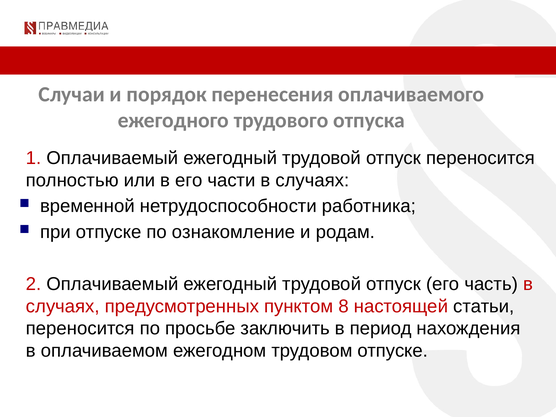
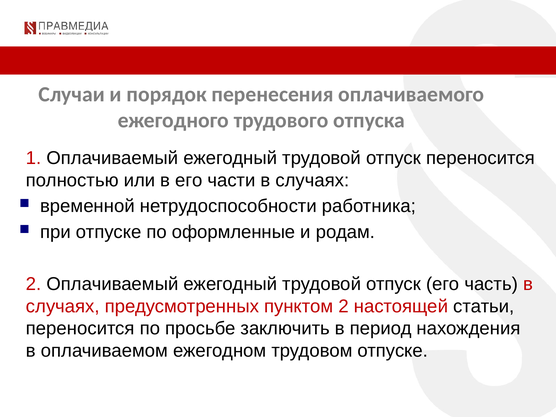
ознакомление: ознакомление -> оформленные (234, 232)
пунктом 8: 8 -> 2 (344, 306)
